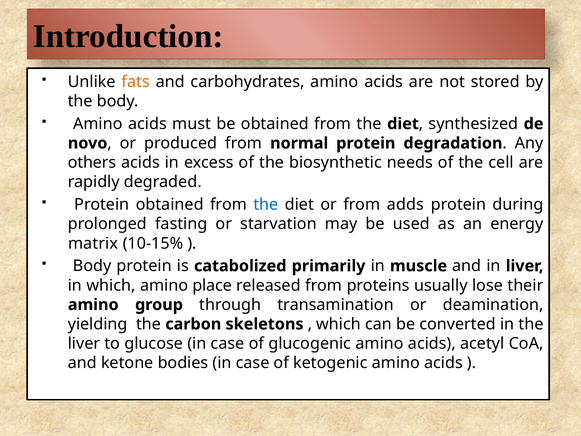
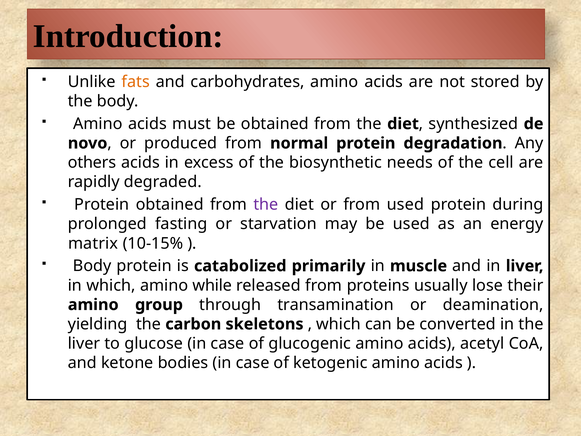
the colour: blue -> purple (266, 204)
from adds: adds -> used (405, 204)
place: place -> while (212, 285)
